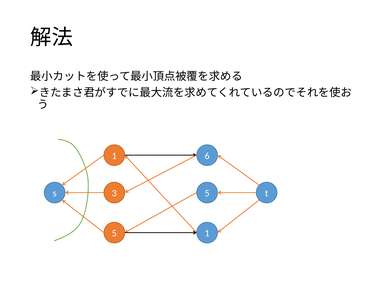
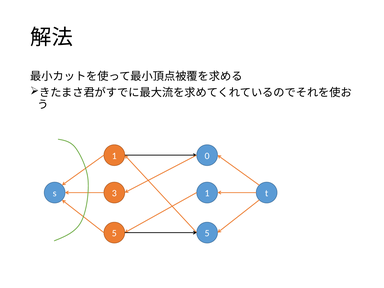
6: 6 -> 0 (207, 156)
3 5: 5 -> 1 (207, 193)
5 1: 1 -> 5 (207, 233)
